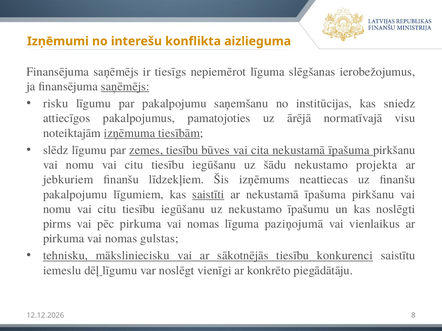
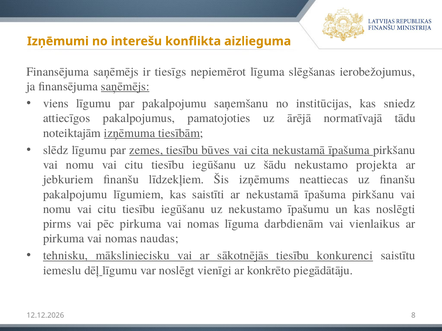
risku: risku -> viens (56, 104)
visu: visu -> tādu (405, 118)
saistīti underline: present -> none (208, 195)
paziņojumā: paziņojumā -> darbdienām (294, 224)
gulstas: gulstas -> naudas (159, 239)
